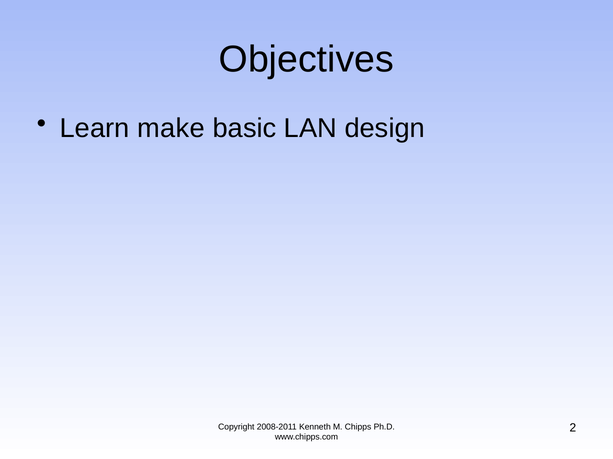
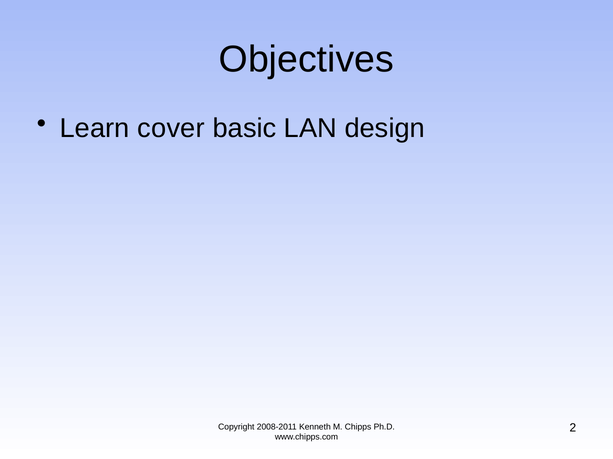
make: make -> cover (171, 129)
